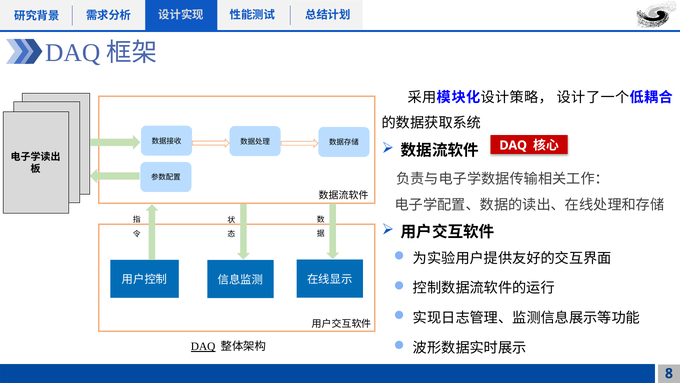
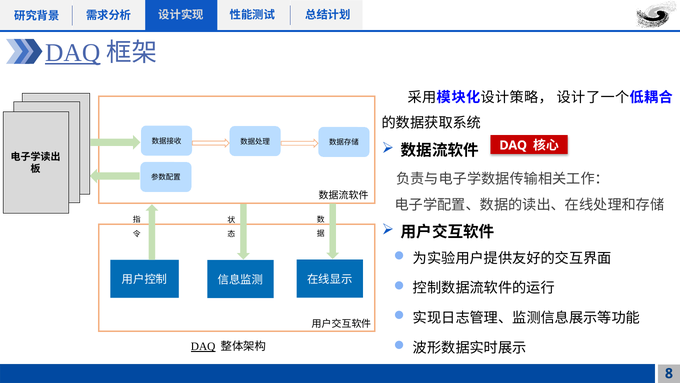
DAQ underline: none -> present (73, 53)
